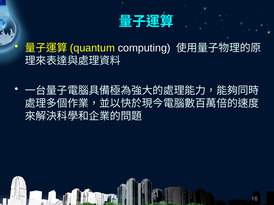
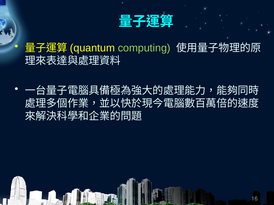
computing colour: white -> light green (144, 48)
